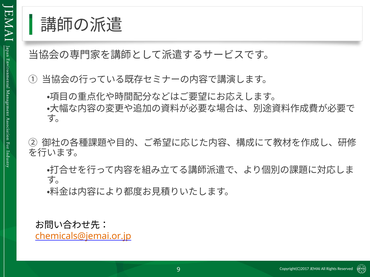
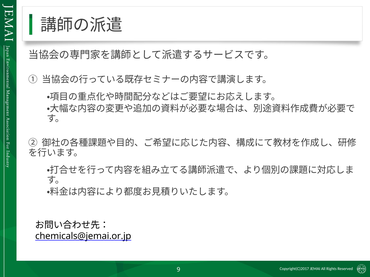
chemicals@jemai.or.jp colour: orange -> black (83, 237)
